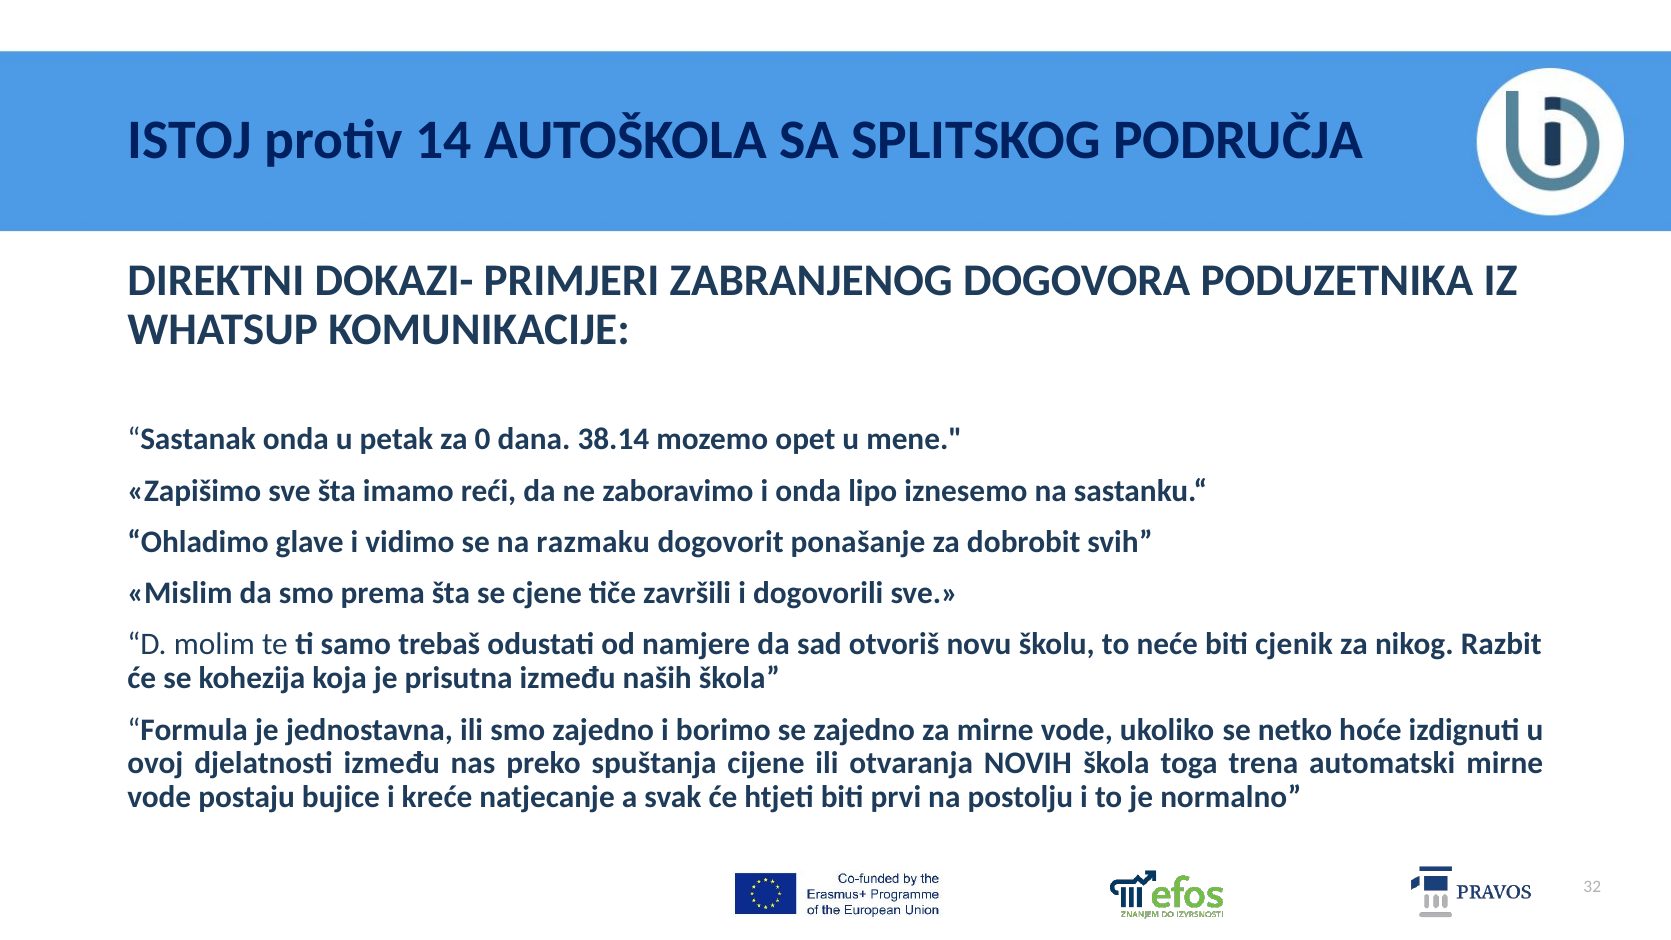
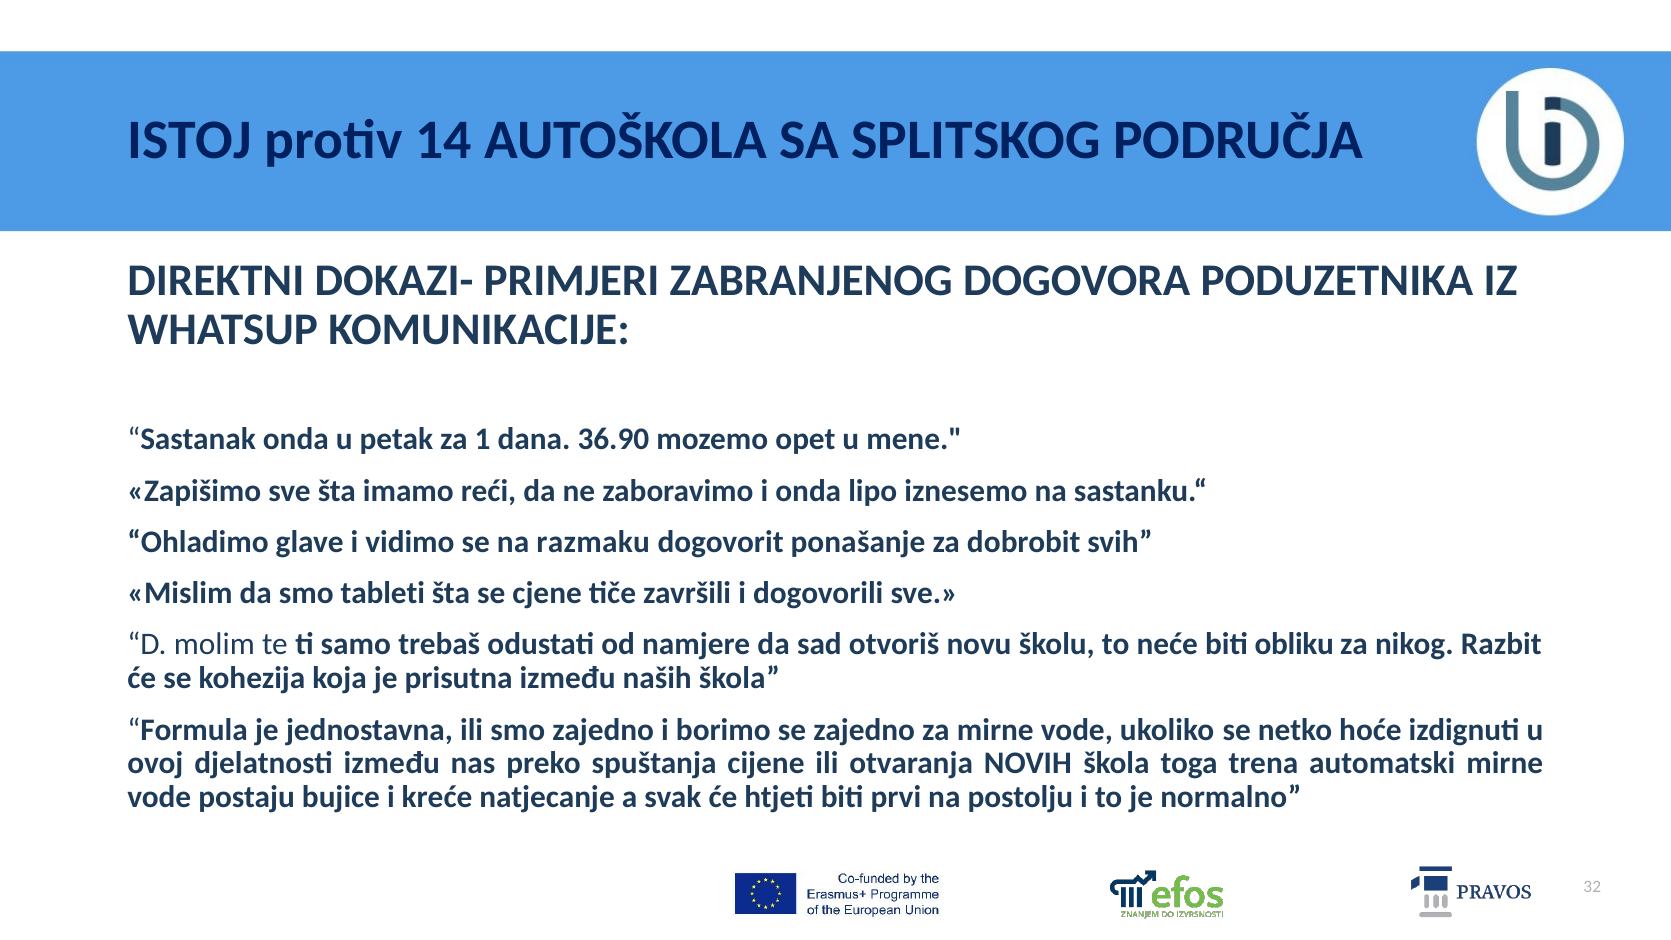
0: 0 -> 1 (483, 440)
38.14: 38.14 -> 36.90 (613, 440)
prema: prema -> tableti (383, 593)
cjenik: cjenik -> obliku (1294, 645)
